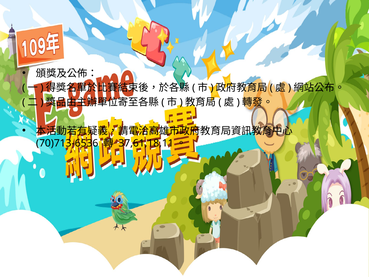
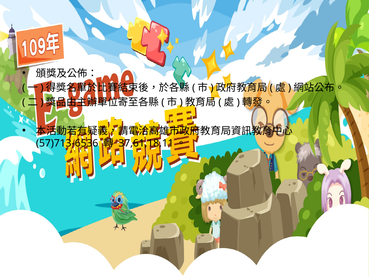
70)713-6536: 70)713-6536 -> 57)713-6536 (67, 143)
